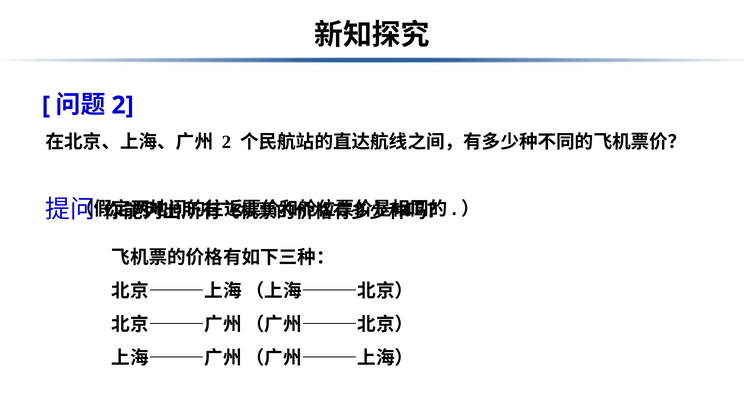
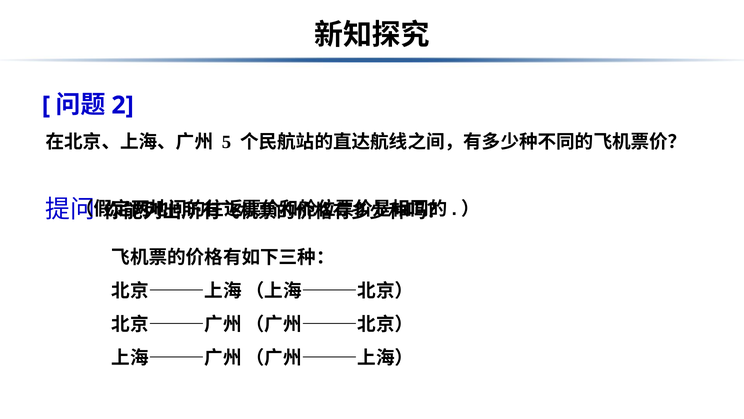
2: 2 -> 5 (226, 142)
